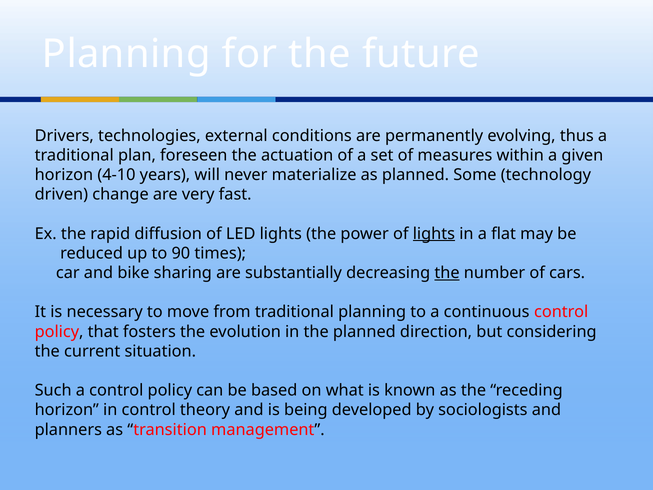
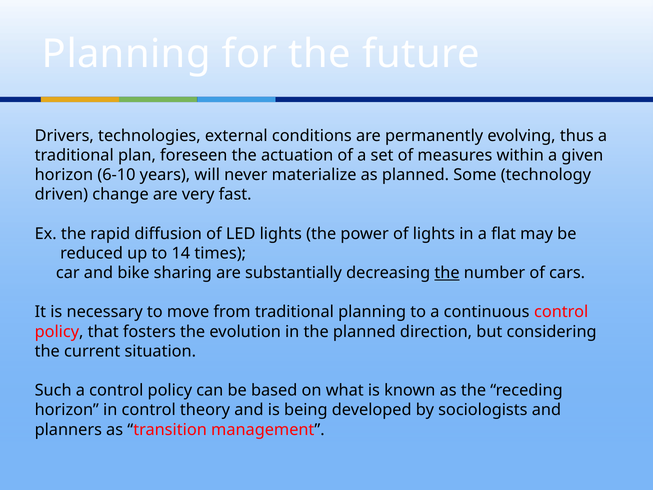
4-10: 4-10 -> 6-10 (116, 175)
lights underline: present -> none (434, 234)
90: 90 -> 14 (181, 253)
